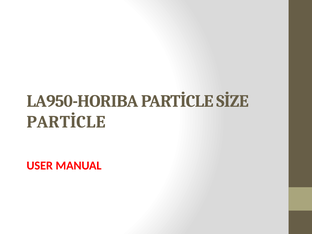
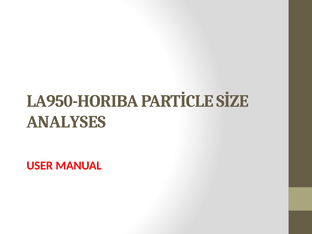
PARTİCLE: PARTİCLE -> ANALYSES (66, 122)
